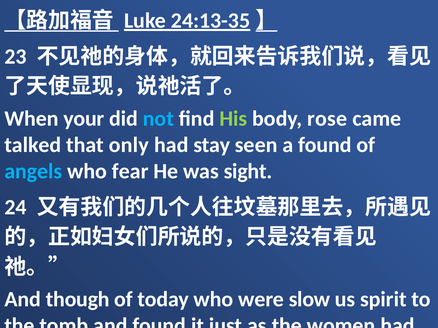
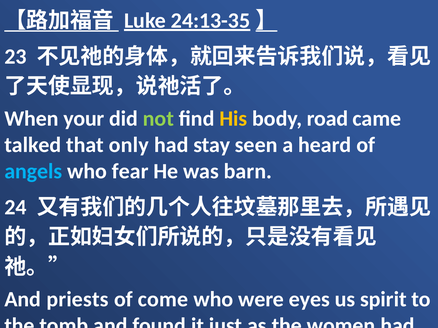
not colour: light blue -> light green (158, 119)
His colour: light green -> yellow (233, 119)
rose: rose -> road (327, 119)
a found: found -> heard (325, 145)
sight: sight -> barn (248, 171)
though: though -> priests (78, 300)
today: today -> come (163, 300)
slow: slow -> eyes (309, 300)
